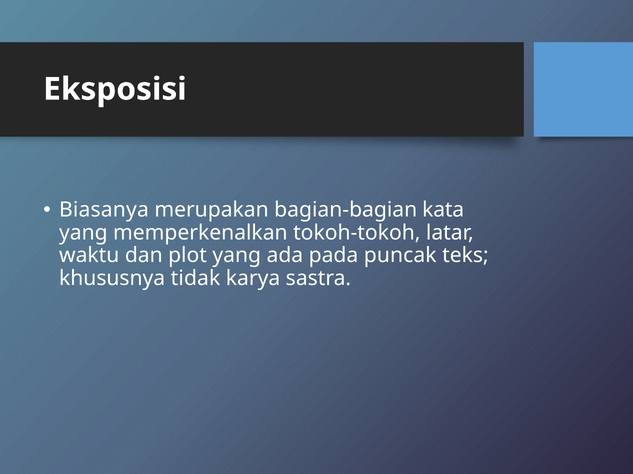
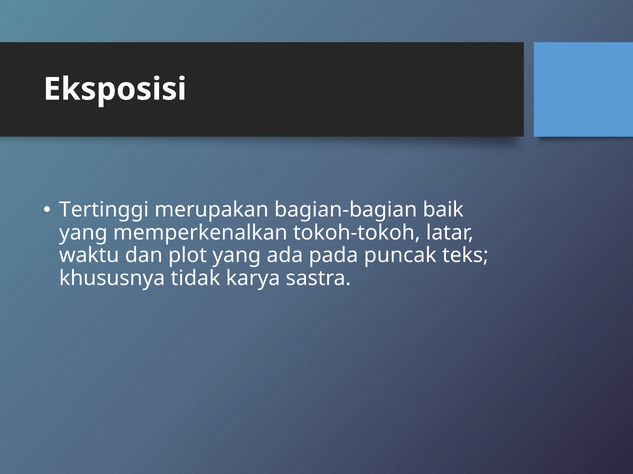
Biasanya: Biasanya -> Tertinggi (104, 210)
kata: kata -> baik (443, 210)
